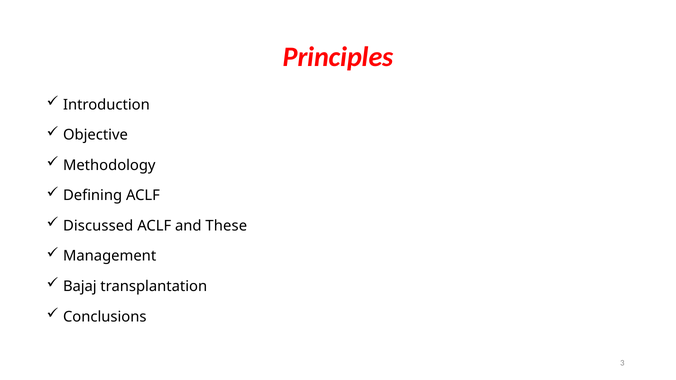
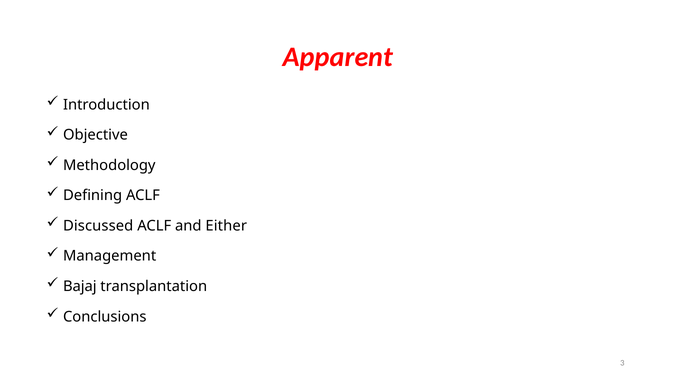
Principles: Principles -> Apparent (338, 57)
These: These -> Either (226, 226)
